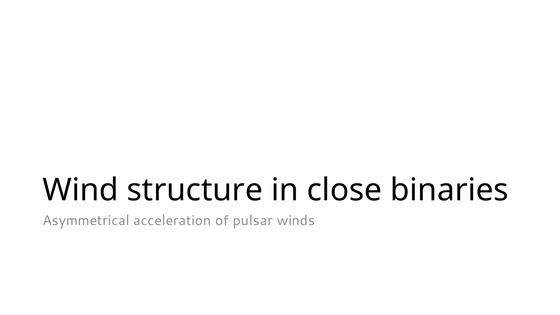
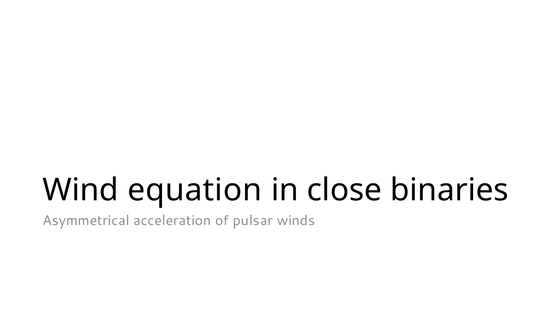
structure: structure -> equation (195, 190)
